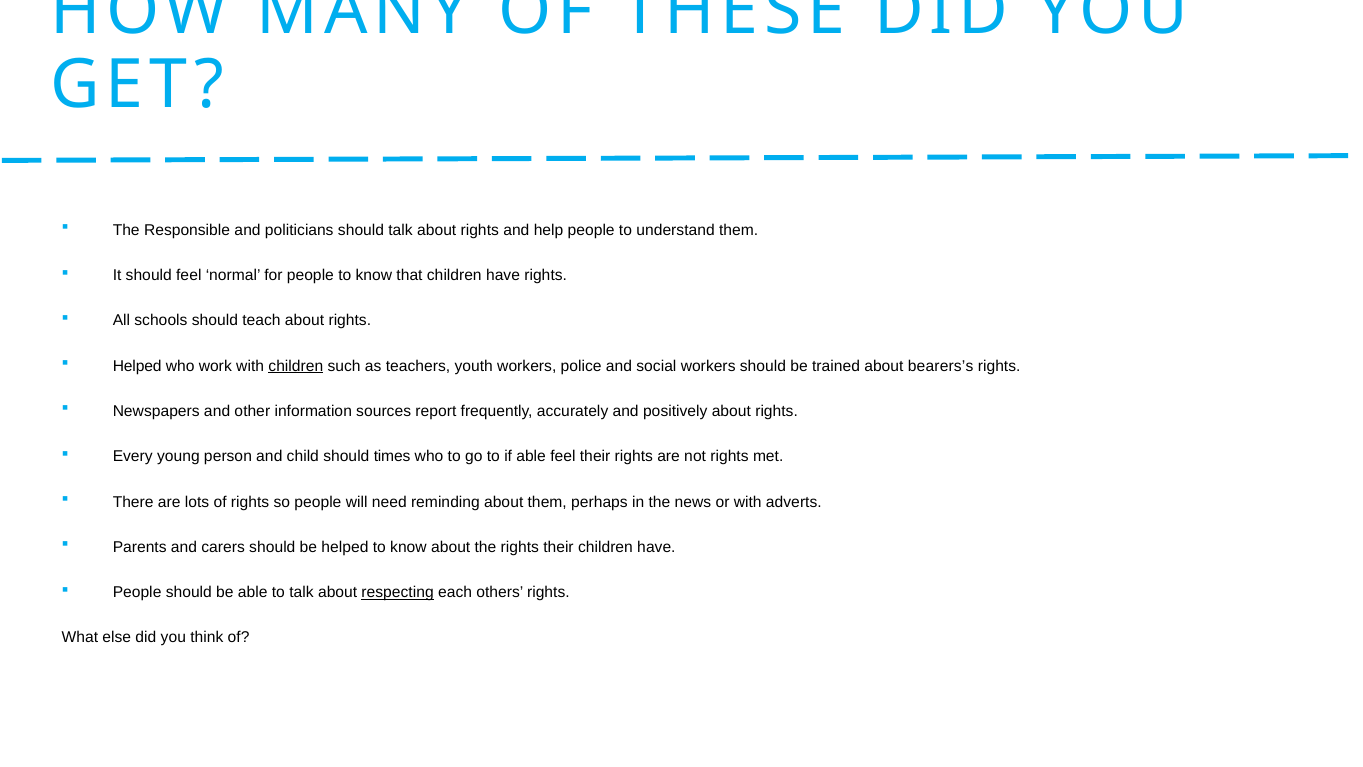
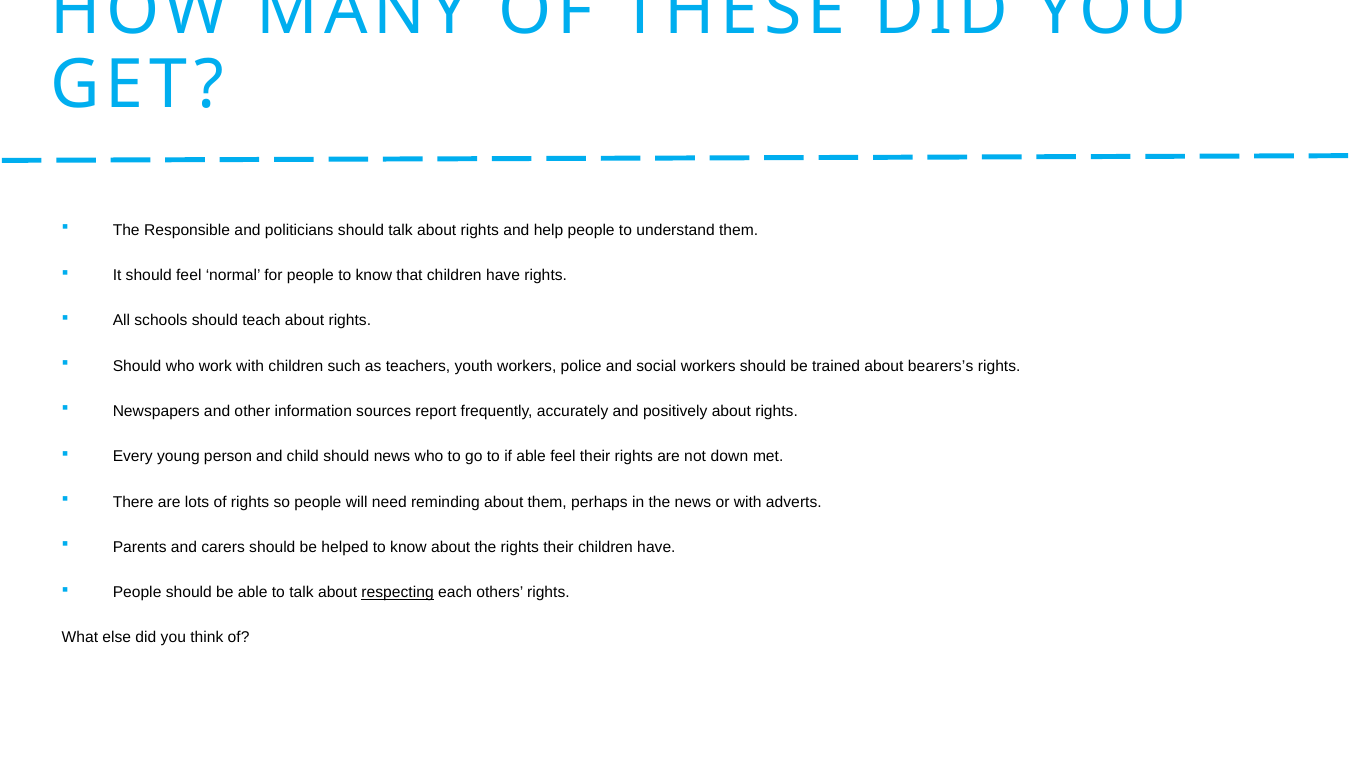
Helped: Helped -> Should (137, 366)
children underline: present -> none (296, 366)
should times: times -> news (392, 456)
not rights: rights -> down (729, 456)
